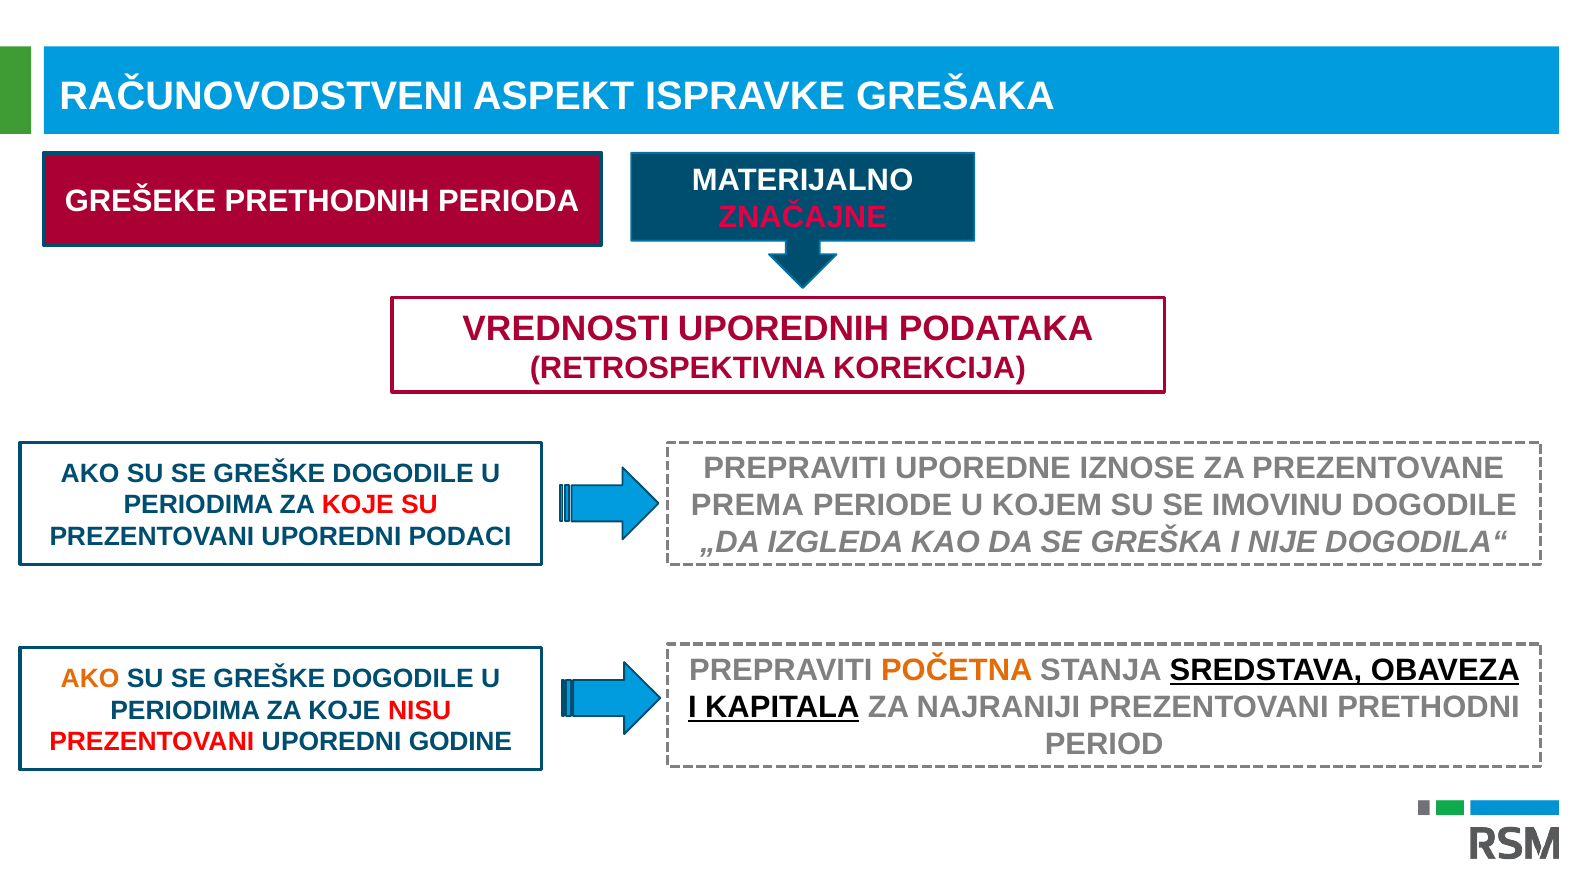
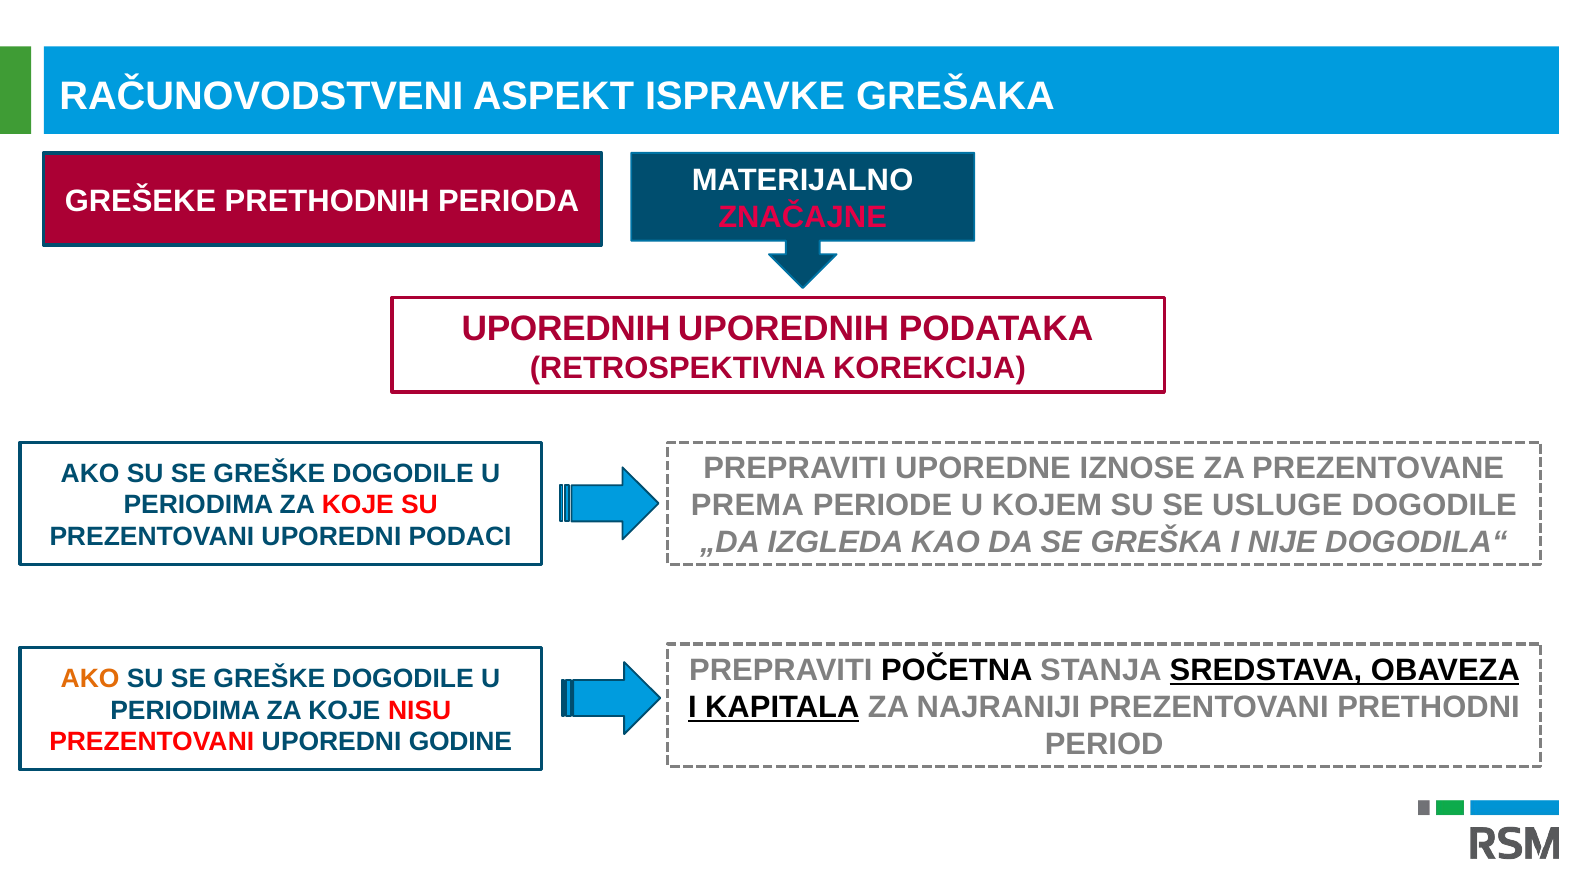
VREDNOSTI: VREDNOSTI -> UPOREDNIH (566, 329)
IMOVINU: IMOVINU -> USLUGE (1277, 506)
POČETNA colour: orange -> black (957, 670)
